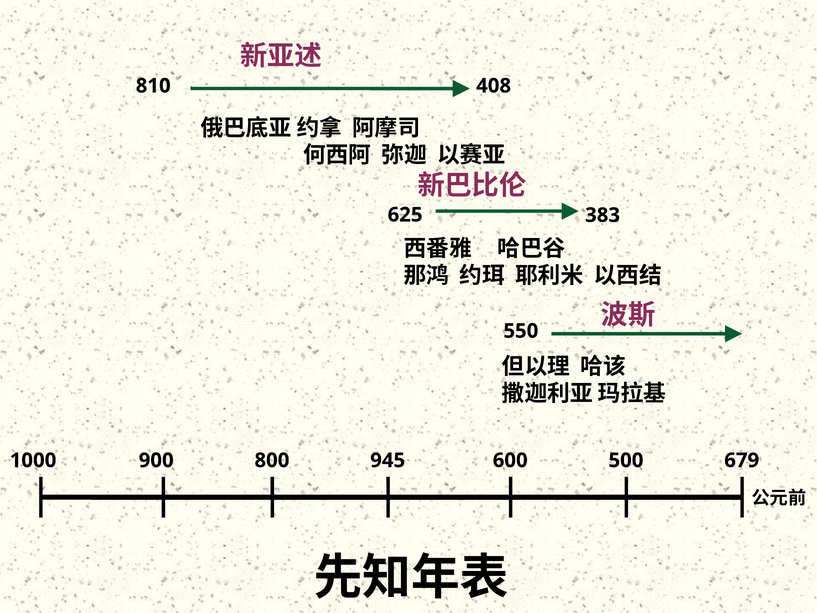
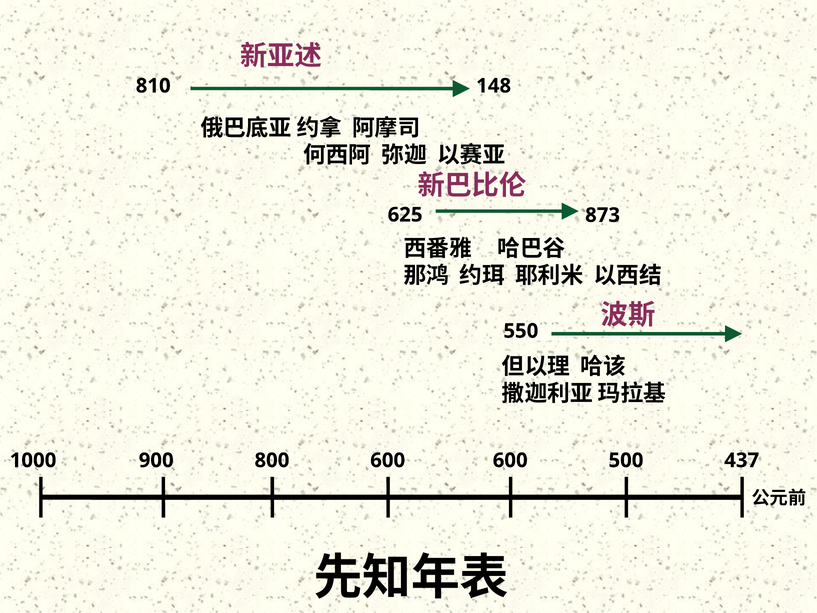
408: 408 -> 148 (494, 86)
383: 383 -> 873 (603, 215)
900 945: 945 -> 600 (388, 460)
679: 679 -> 437 (742, 460)
